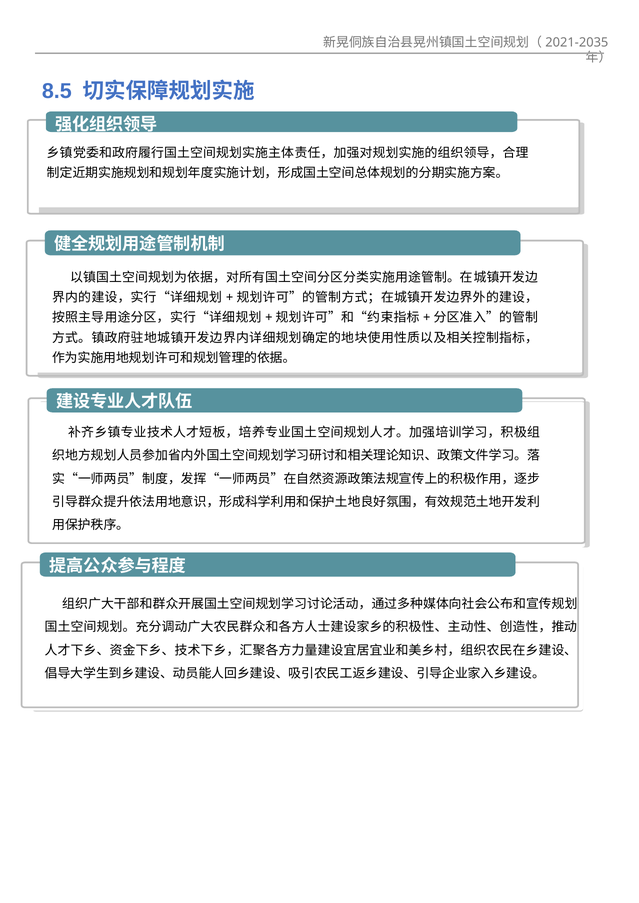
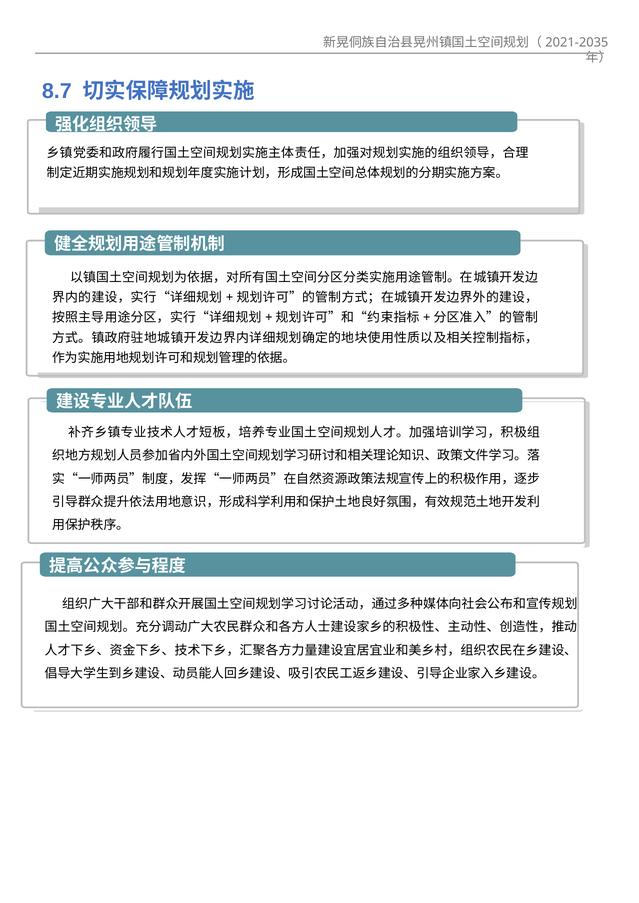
8.5: 8.5 -> 8.7 (57, 91)
